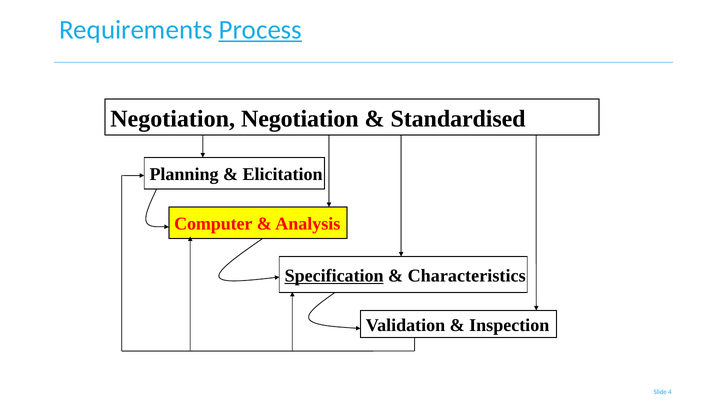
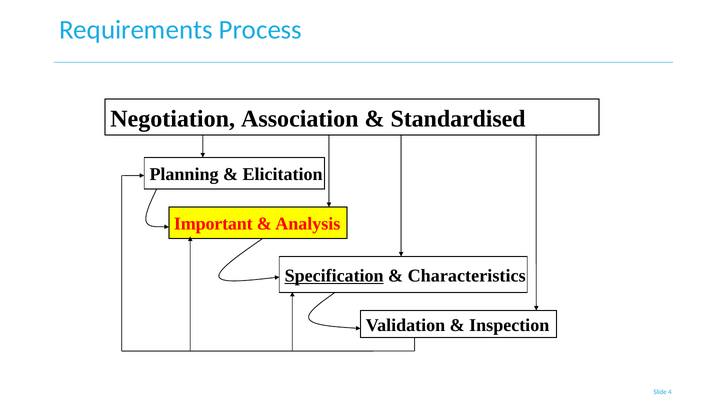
Process underline: present -> none (260, 30)
Negotiation Negotiation: Negotiation -> Association (300, 119)
Computer: Computer -> Important (213, 224)
